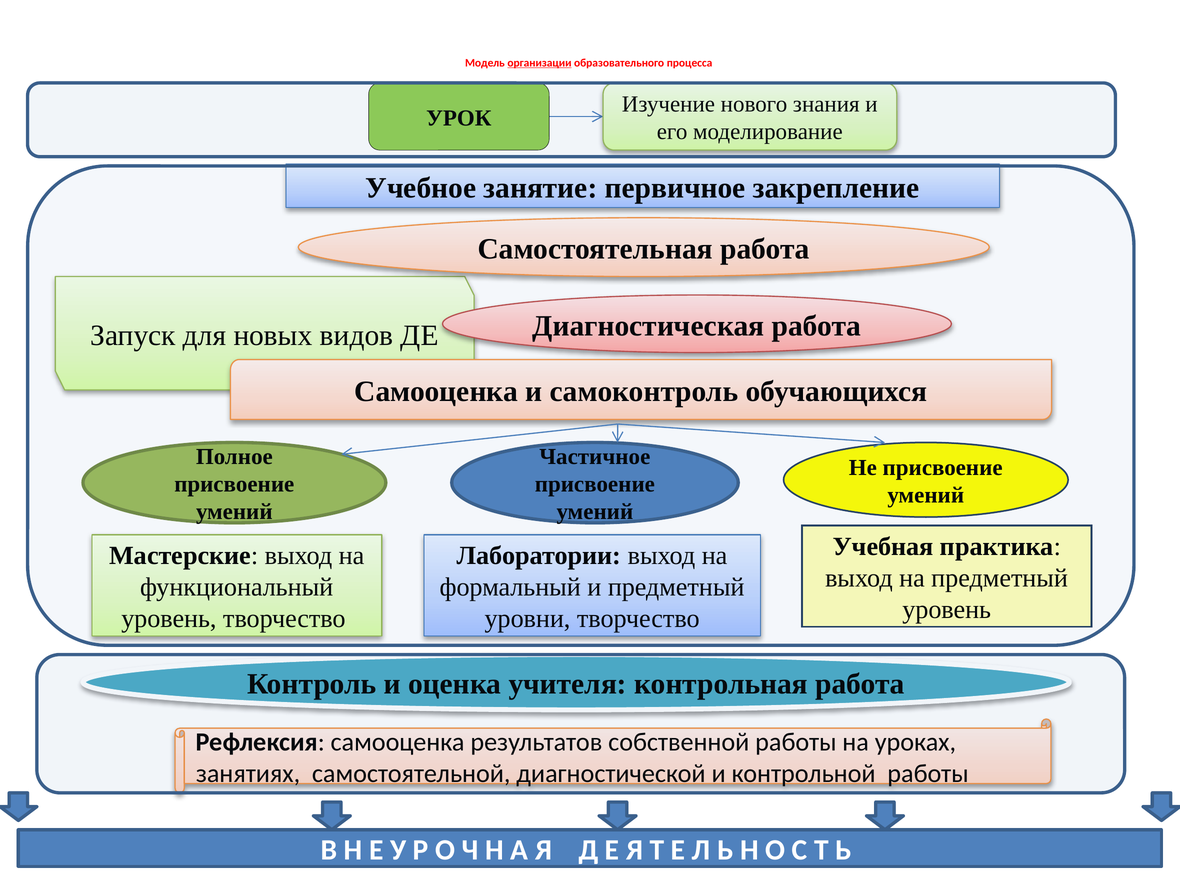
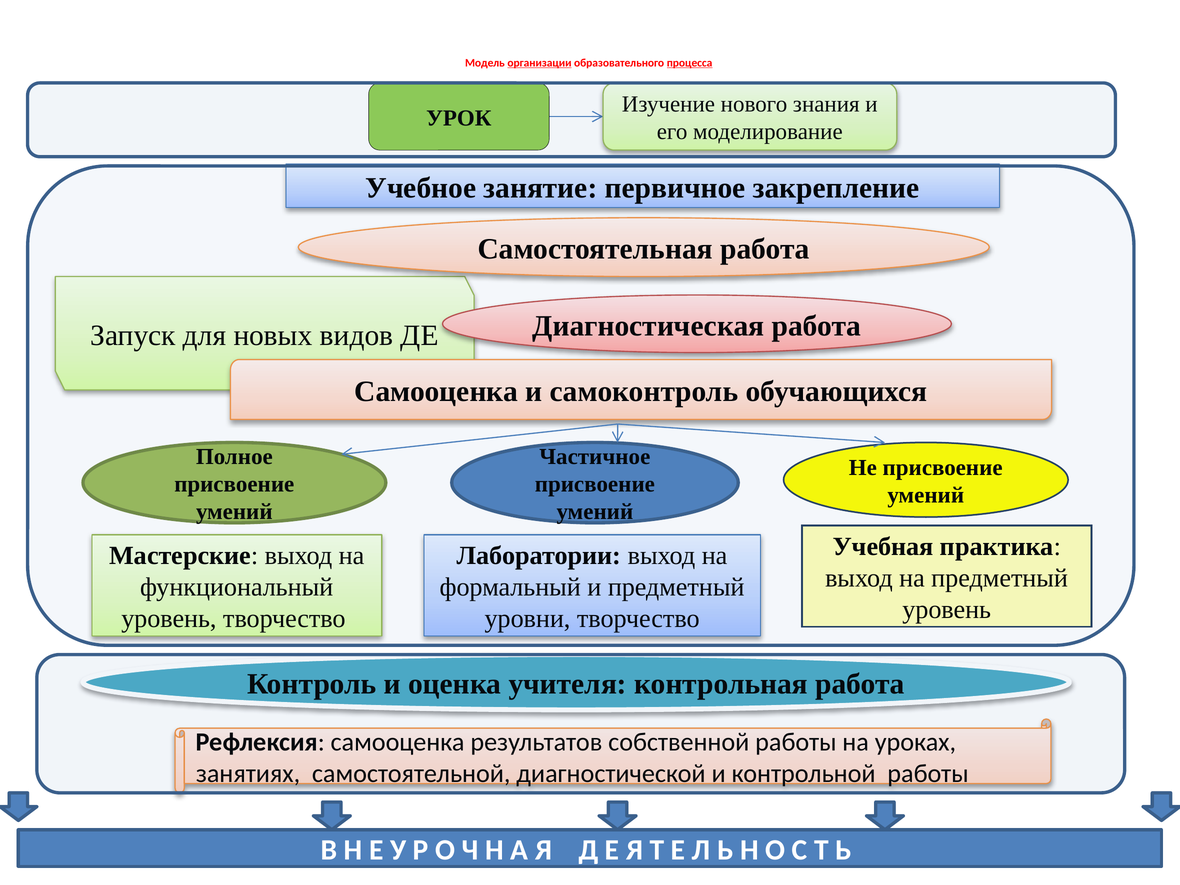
процесса underline: none -> present (690, 63)
